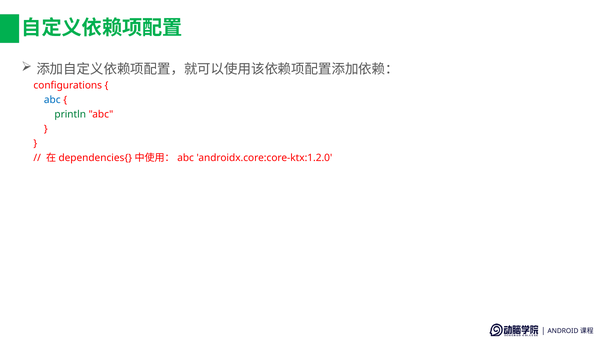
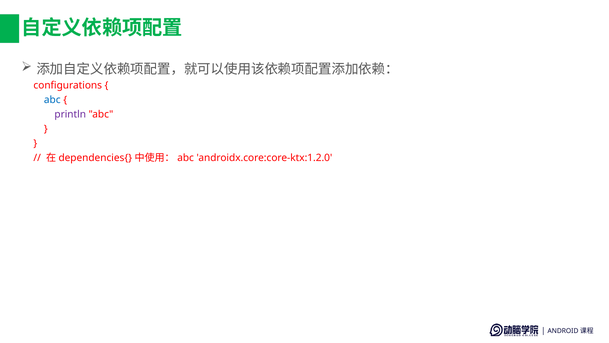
println colour: green -> purple (70, 114)
